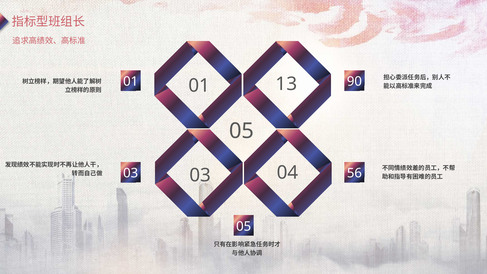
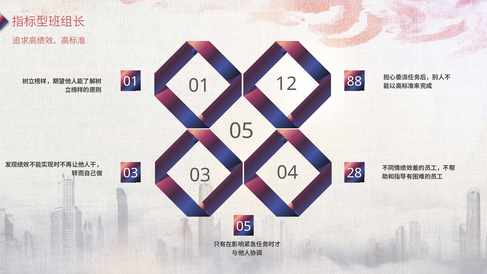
90: 90 -> 88 (354, 81)
13: 13 -> 12 (286, 84)
56: 56 -> 28 (354, 173)
